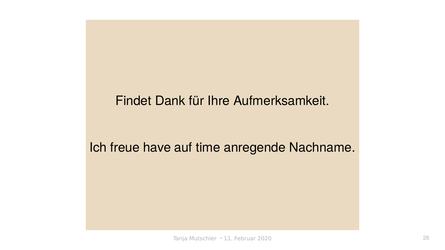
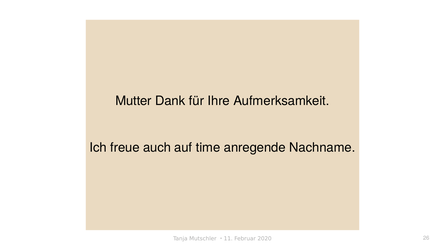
Findet: Findet -> Mutter (134, 101)
have: have -> auch (157, 148)
